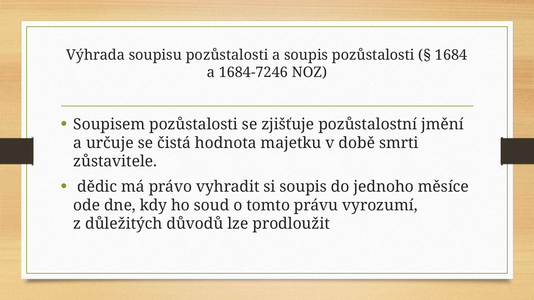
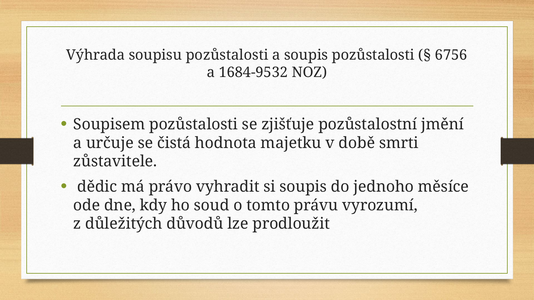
1684: 1684 -> 6756 (451, 55)
1684-7246: 1684-7246 -> 1684-9532 (253, 73)
